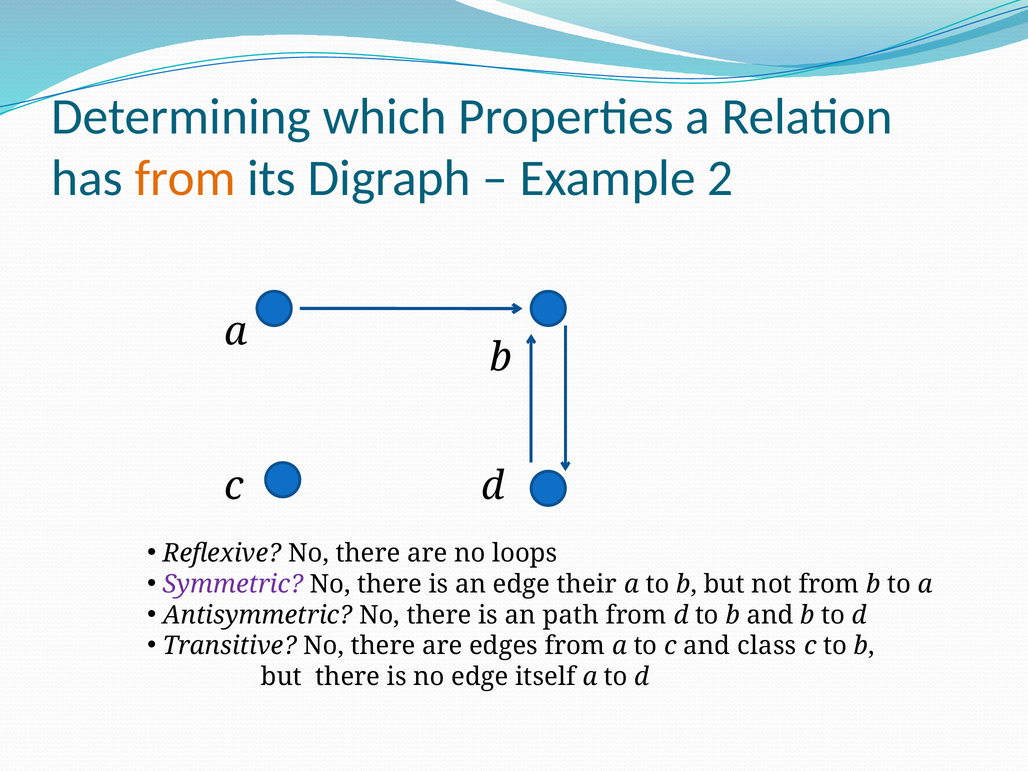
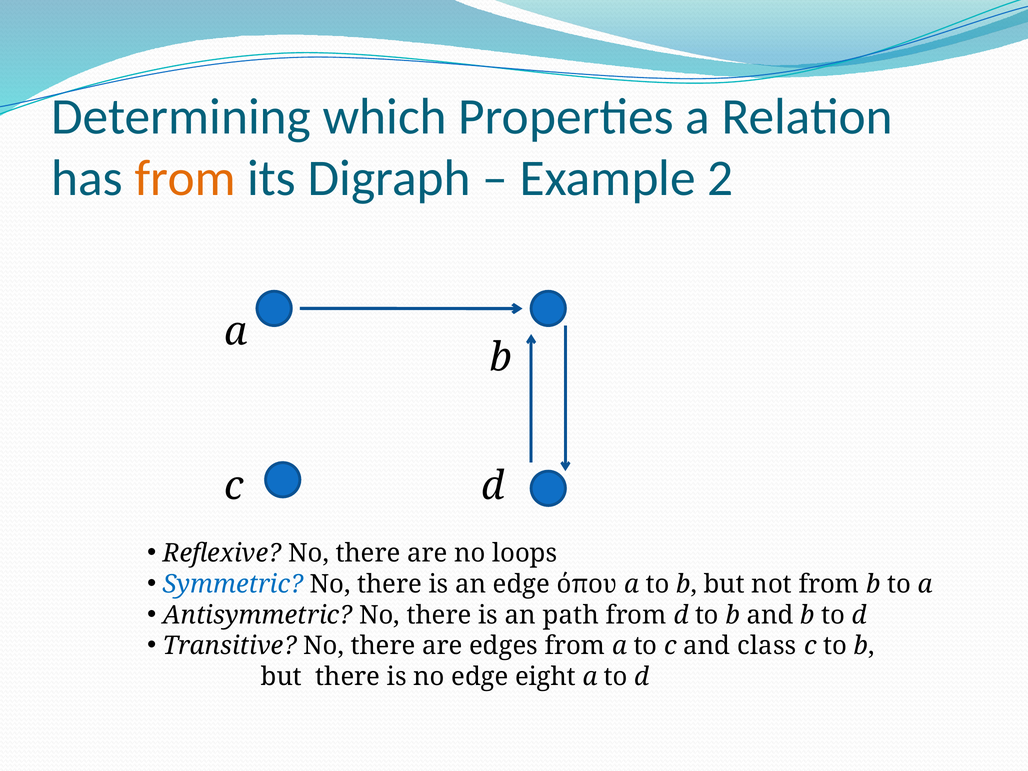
Symmetric colour: purple -> blue (233, 584)
their: their -> όπου (587, 584)
itself: itself -> eight (545, 677)
